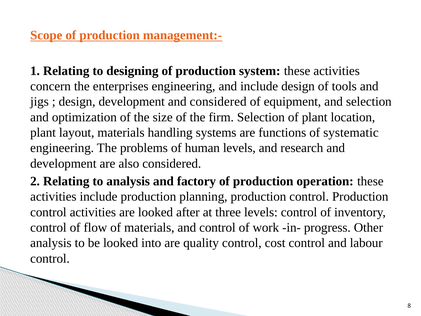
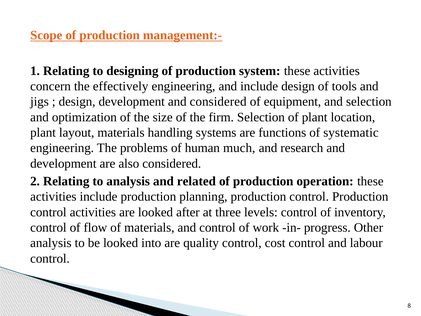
enterprises: enterprises -> effectively (121, 86)
human levels: levels -> much (239, 148)
factory: factory -> related (196, 181)
